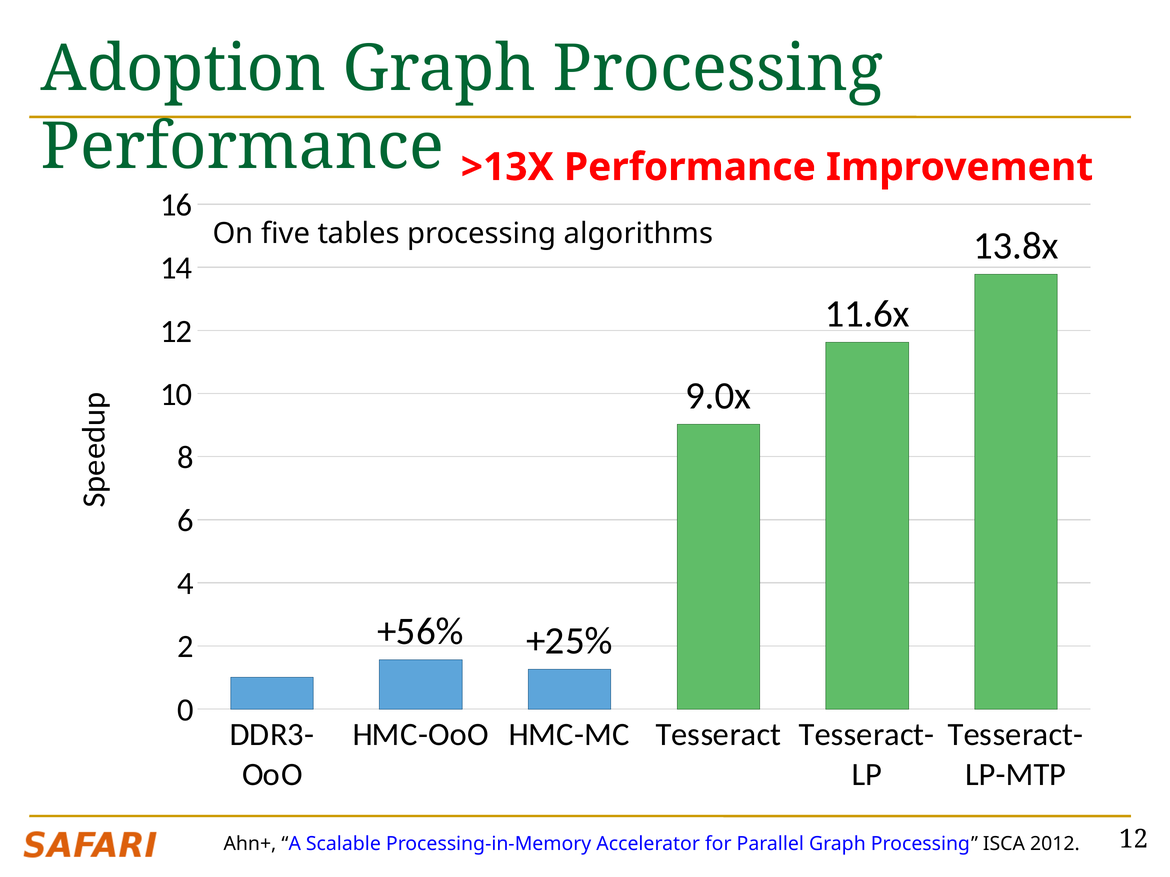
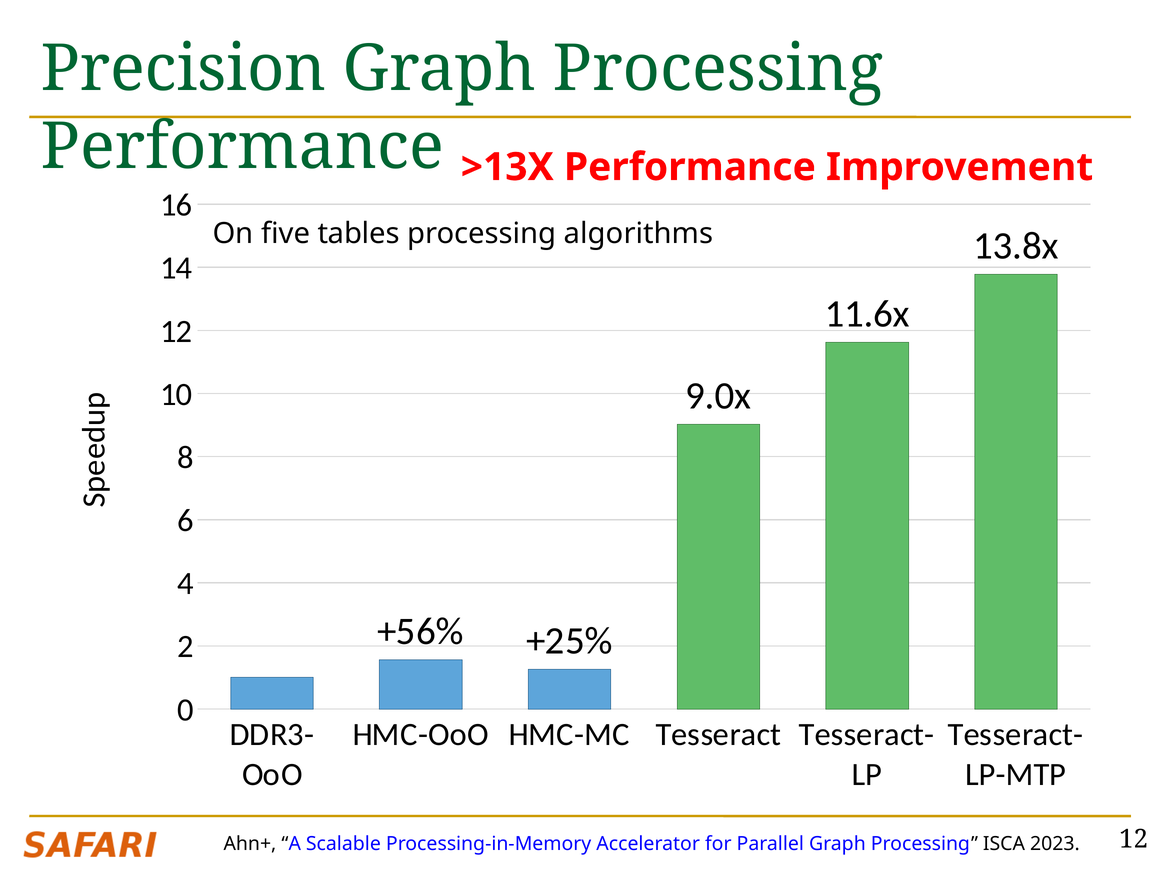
Adoption: Adoption -> Precision (184, 69)
2012: 2012 -> 2023 (1055, 844)
